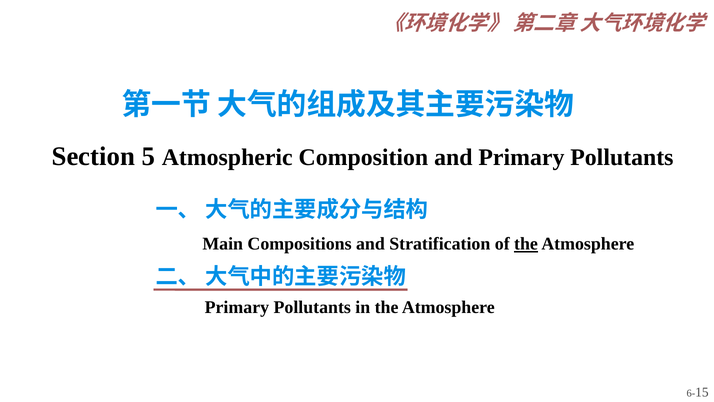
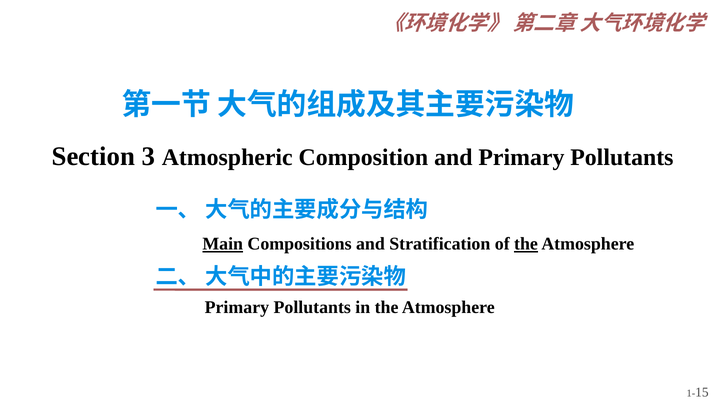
5: 5 -> 3 (148, 156)
Main underline: none -> present (223, 244)
6-: 6- -> 1- (691, 393)
